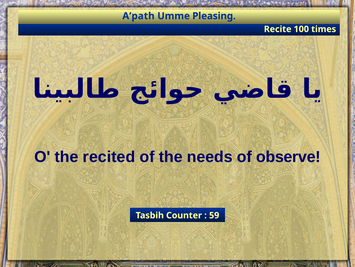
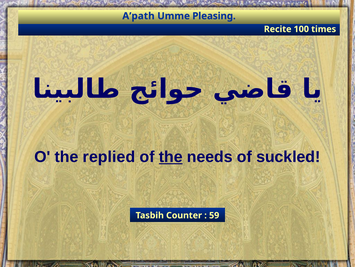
recited: recited -> replied (109, 157)
the underline: none -> present (171, 157)
observe: observe -> suckled (288, 157)
